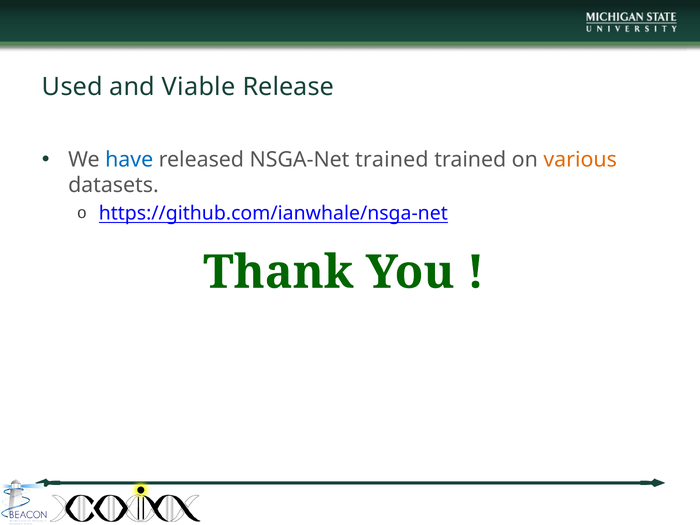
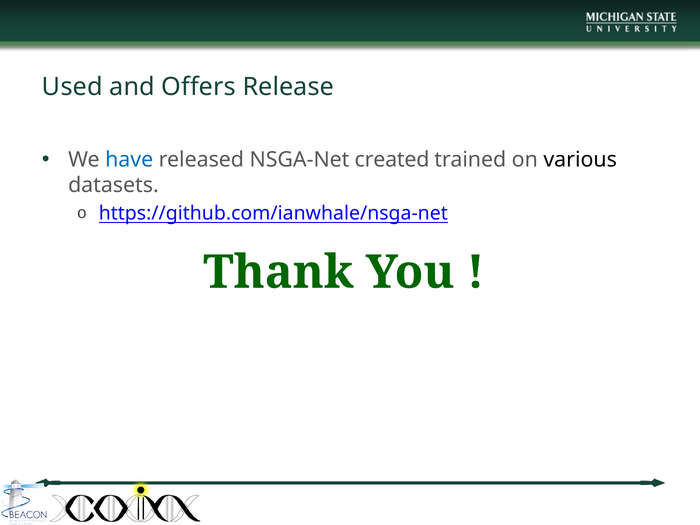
Viable: Viable -> Offers (199, 87)
NSGA-Net trained: trained -> created (392, 160)
various colour: orange -> black (580, 160)
